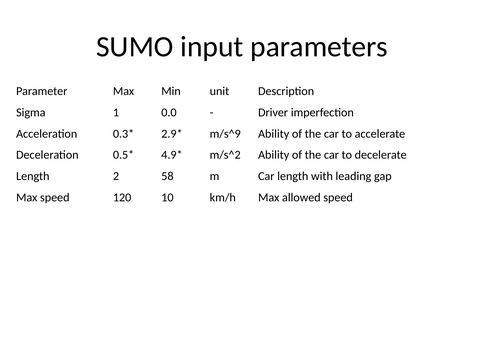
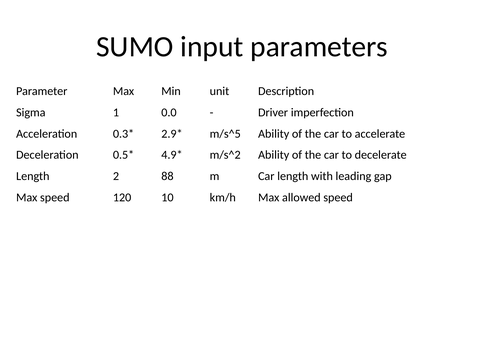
m/s^9: m/s^9 -> m/s^5 (225, 134)
58: 58 -> 88 (167, 176)
